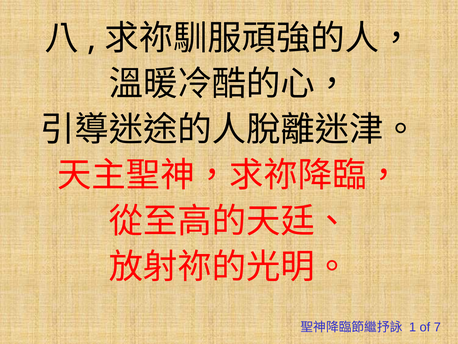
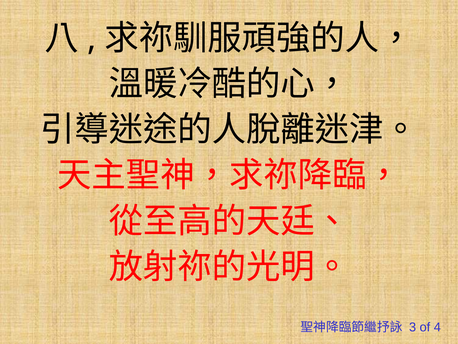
1: 1 -> 3 (413, 327)
7: 7 -> 4 (437, 327)
